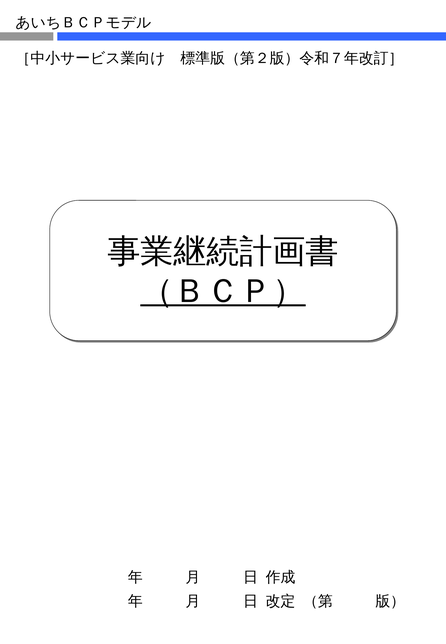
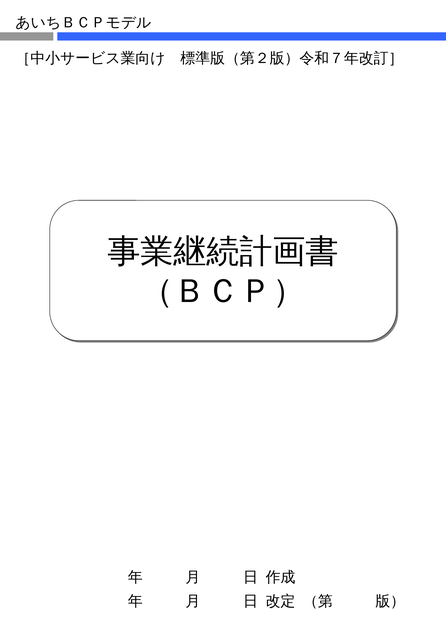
（ＢＣＰ） underline: present -> none (223, 291)
